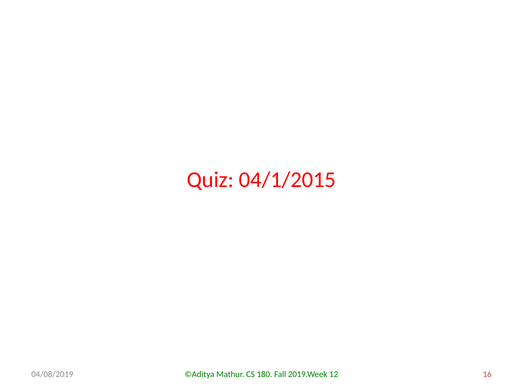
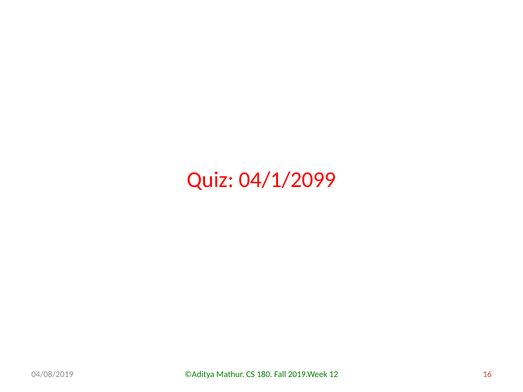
04/1/2015: 04/1/2015 -> 04/1/2099 (287, 180)
